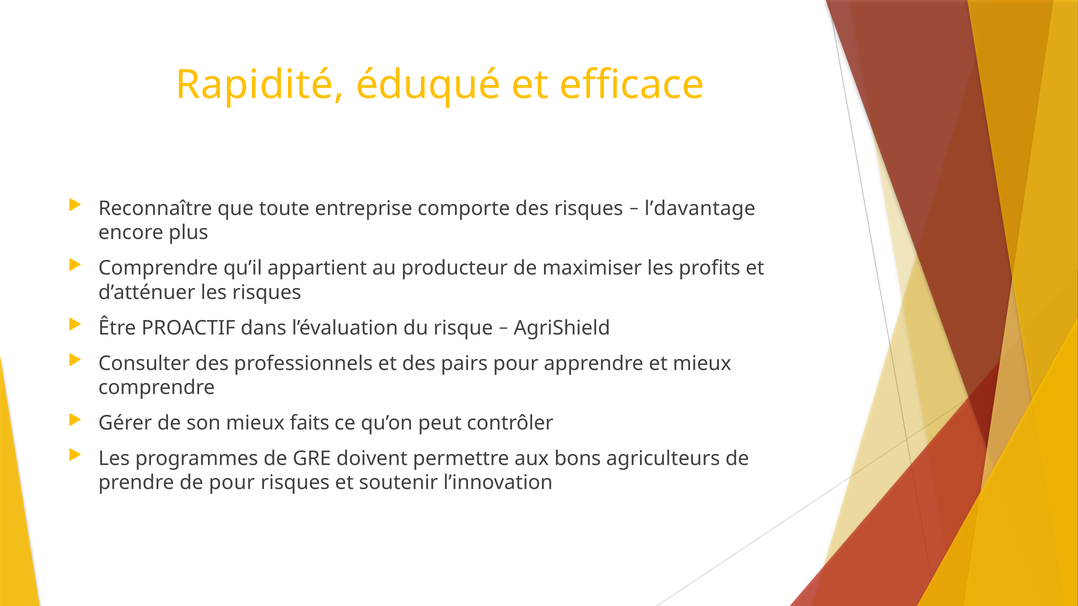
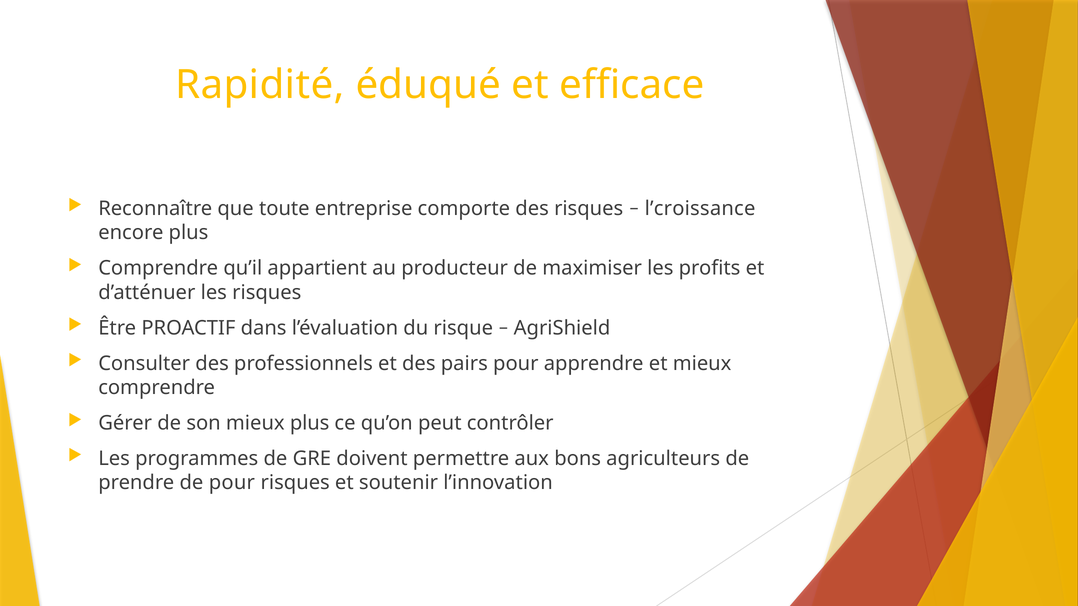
l’davantage: l’davantage -> l’croissance (700, 209)
mieux faits: faits -> plus (310, 423)
